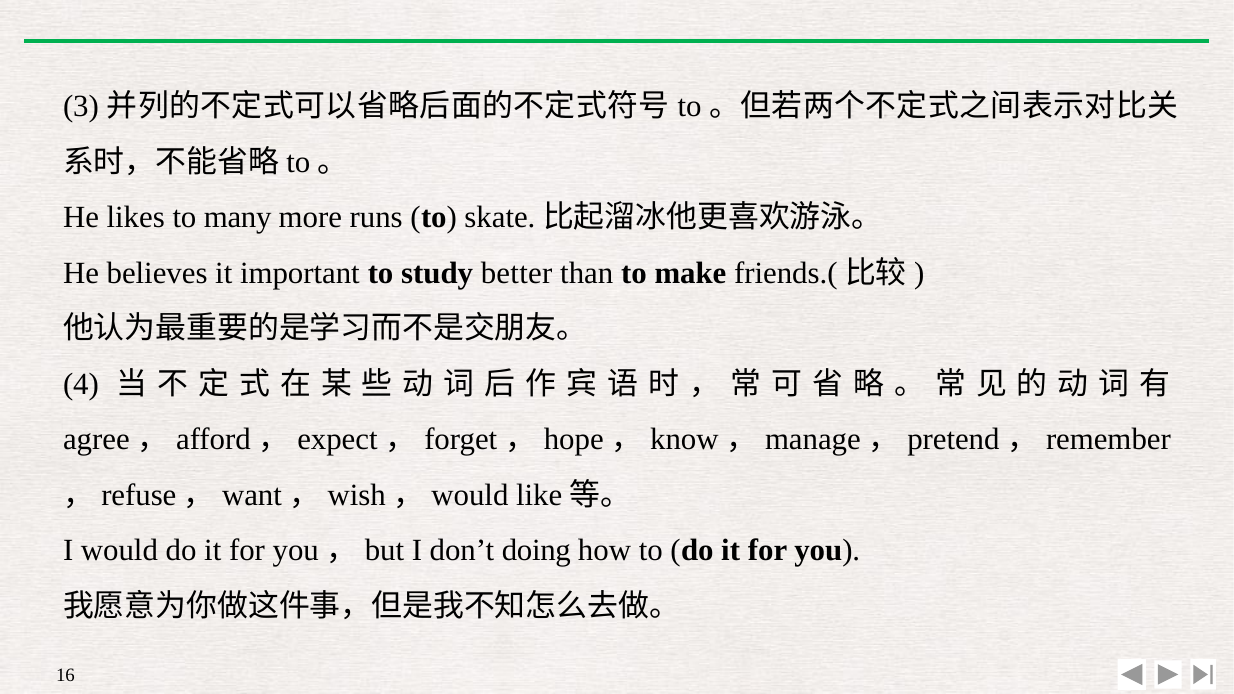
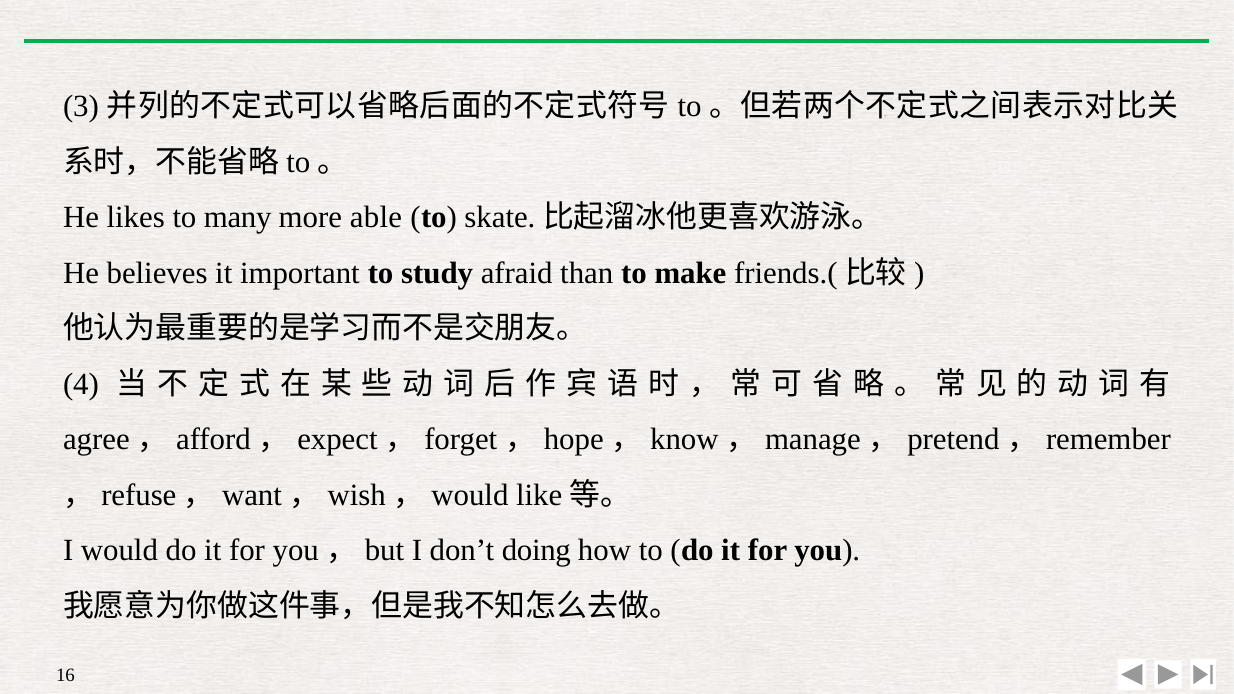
runs: runs -> able (376, 218)
better: better -> afraid (517, 273)
